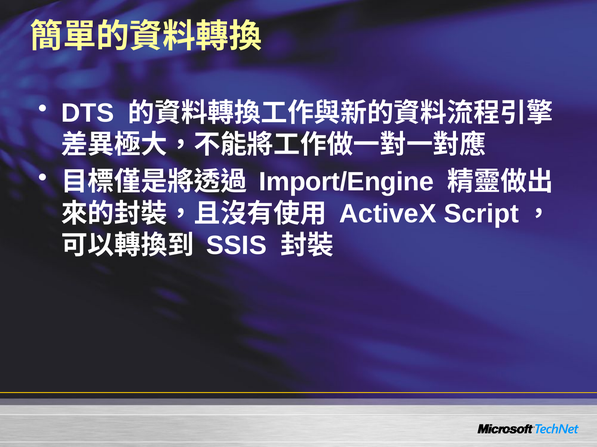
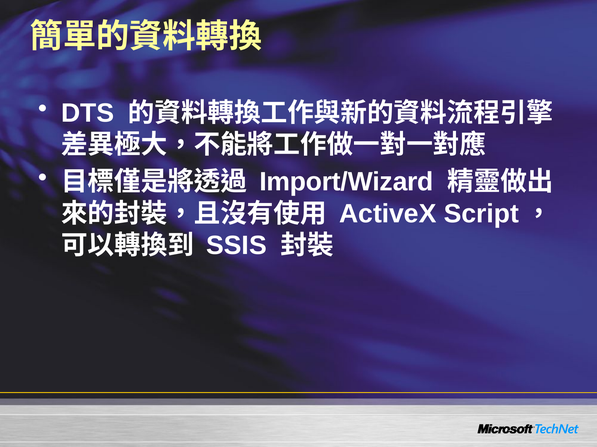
Import/Engine: Import/Engine -> Import/Wizard (346, 182)
